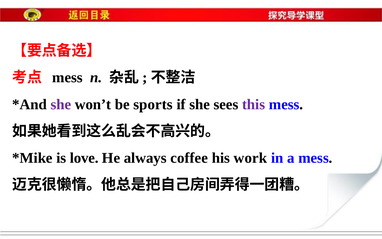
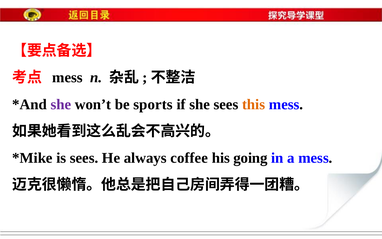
this colour: purple -> orange (254, 104)
is love: love -> sees (84, 158)
work: work -> going (250, 158)
